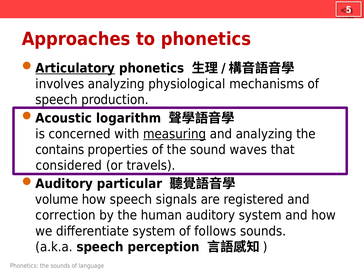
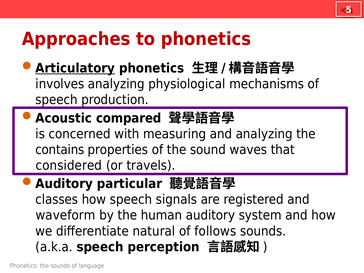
logarithm: logarithm -> compared (129, 118)
measuring underline: present -> none (175, 134)
volume: volume -> classes (57, 200)
correction: correction -> waveform (66, 215)
differentiate system: system -> natural (154, 231)
